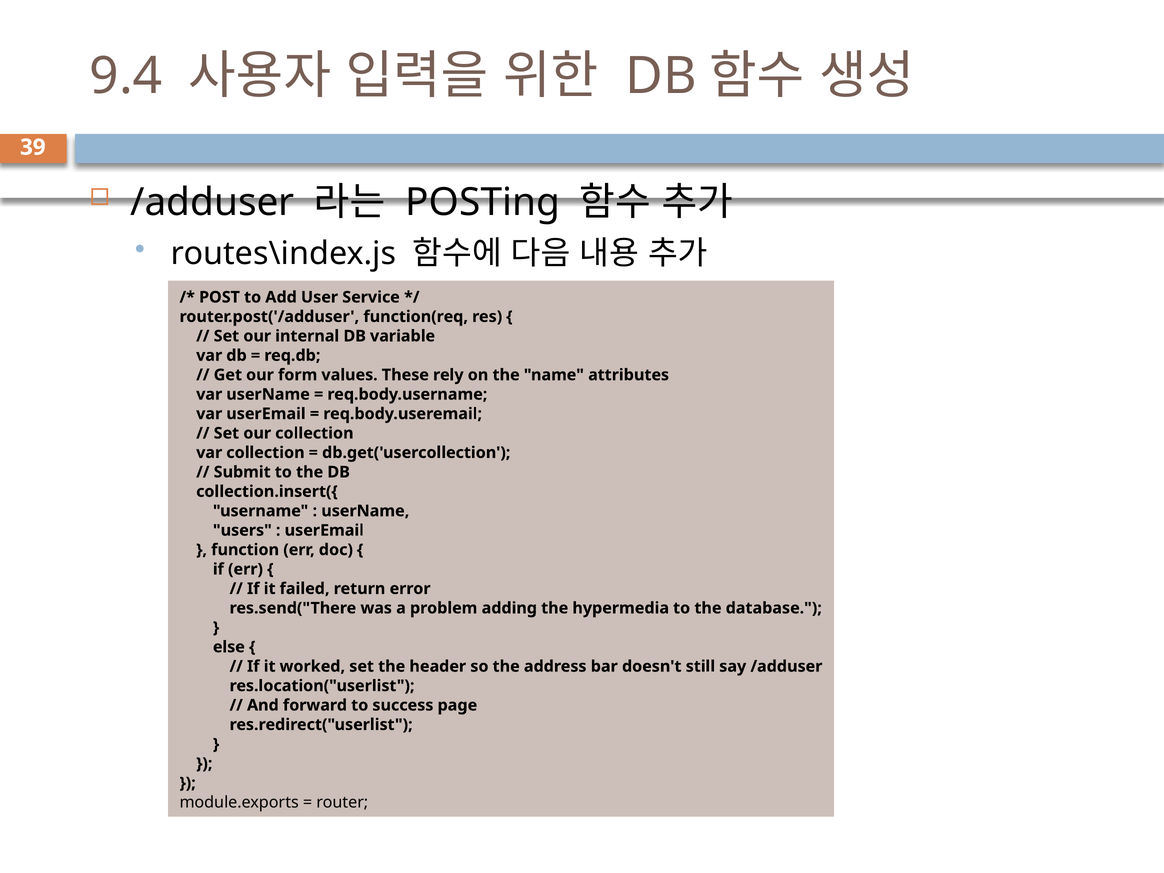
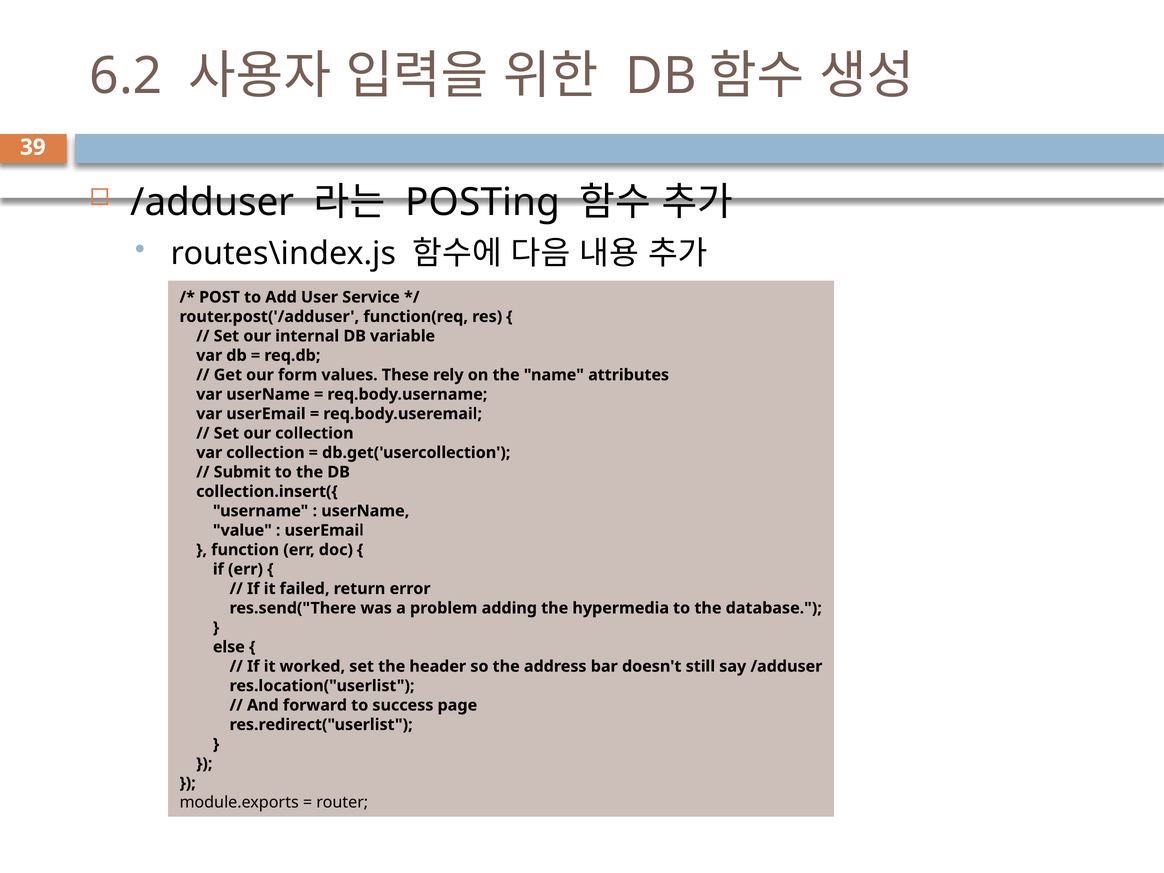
9.4: 9.4 -> 6.2 (126, 76)
users: users -> value (242, 530)
